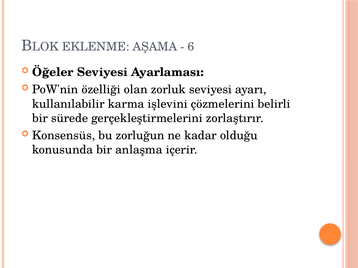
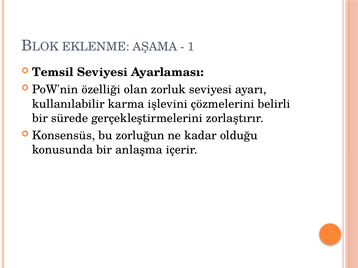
6: 6 -> 1 (191, 47)
Öğeler: Öğeler -> Temsil (53, 72)
